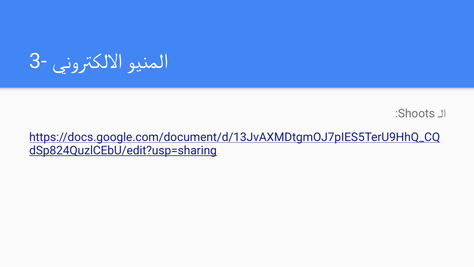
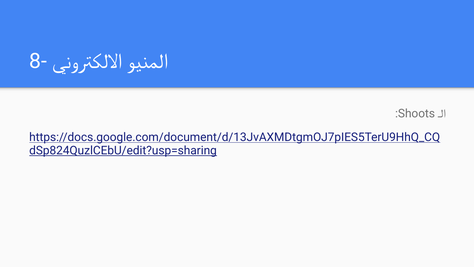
3-: 3- -> 8- (38, 61)
